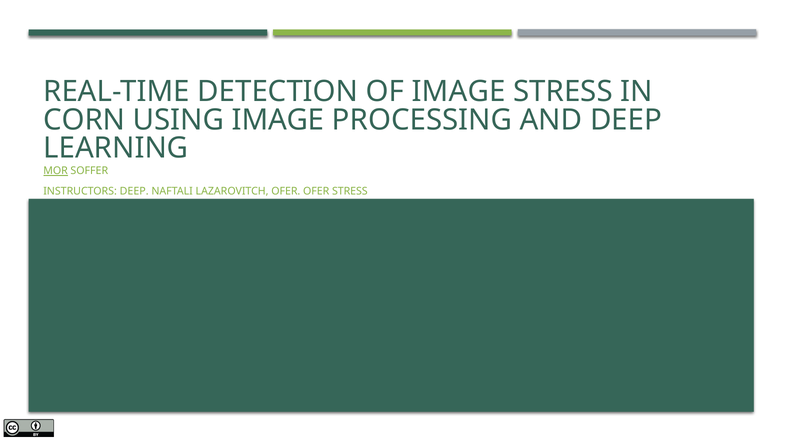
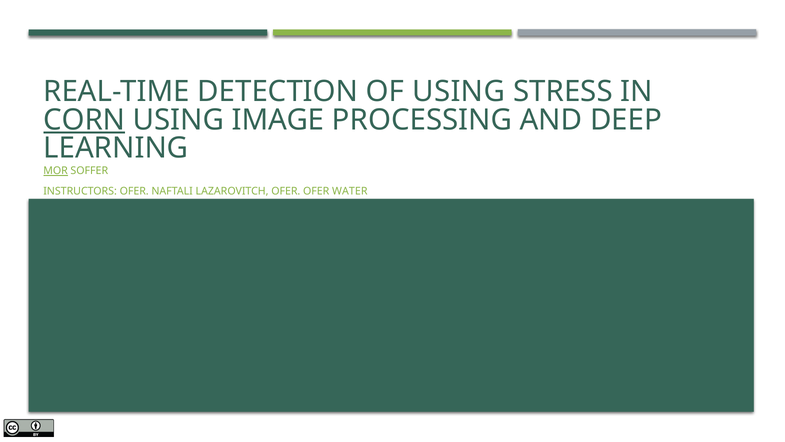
OF IMAGE: IMAGE -> USING (459, 91)
CORN underline: none -> present (84, 120)
INSTRUCTORS DEEP: DEEP -> OFER (134, 191)
OFER STRESS: STRESS -> WATER (350, 191)
